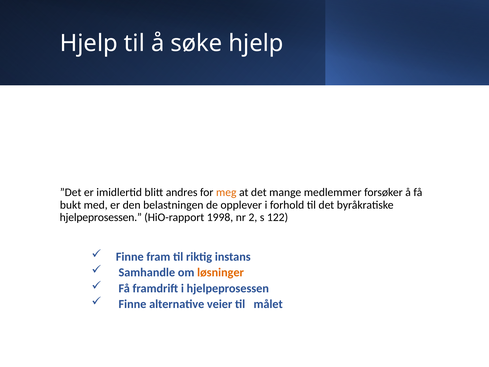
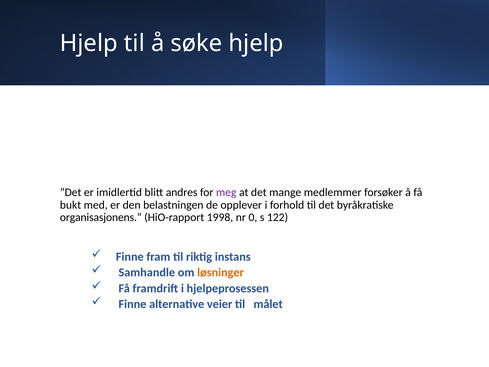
meg colour: orange -> purple (226, 192)
hjelpeprosessen: hjelpeprosessen -> organisasjonens (101, 217)
2: 2 -> 0 (253, 217)
